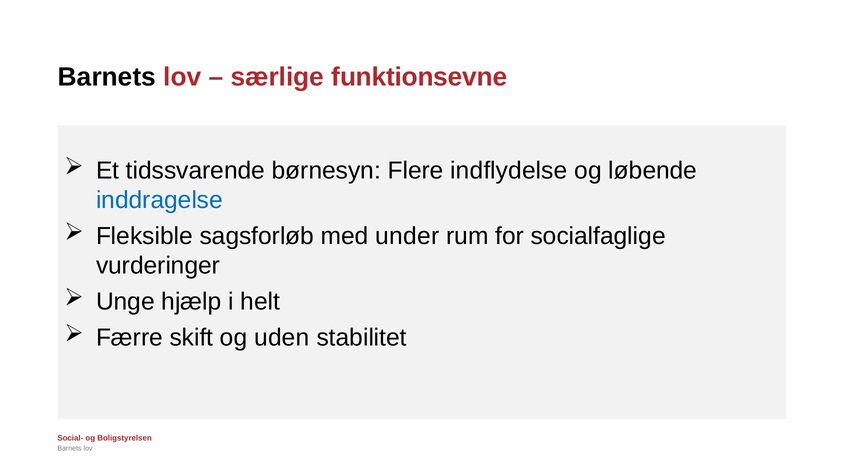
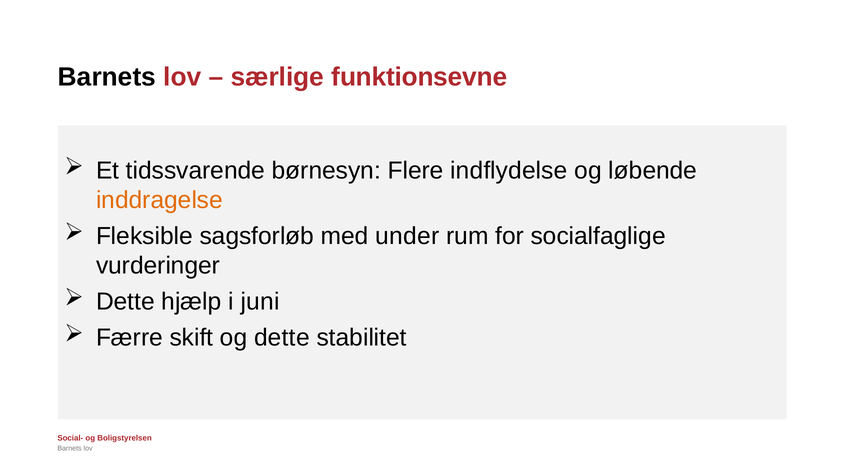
inddragelse colour: blue -> orange (159, 200)
Unge: Unge -> Dette (125, 302)
helt: helt -> juni (260, 302)
og uden: uden -> dette (282, 338)
